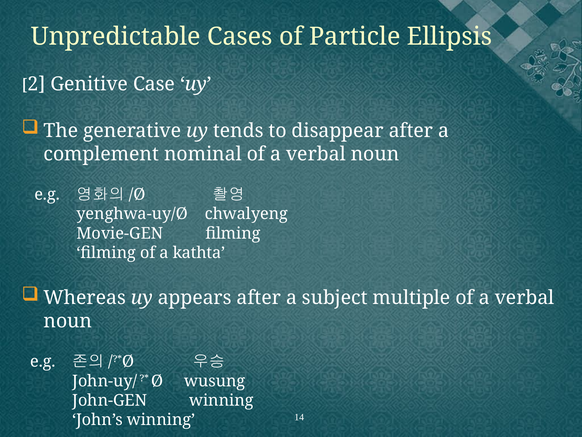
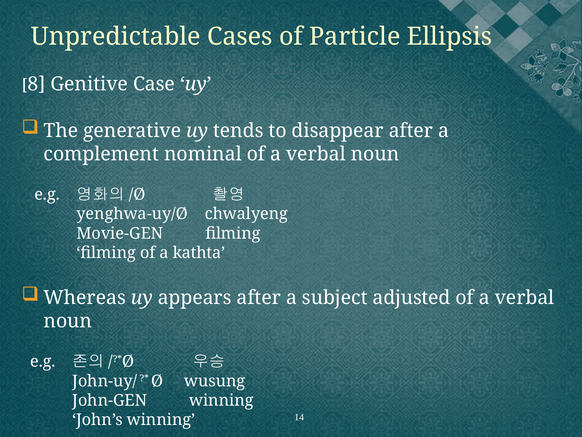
2: 2 -> 8 (36, 84)
multiple: multiple -> adjusted (412, 297)
